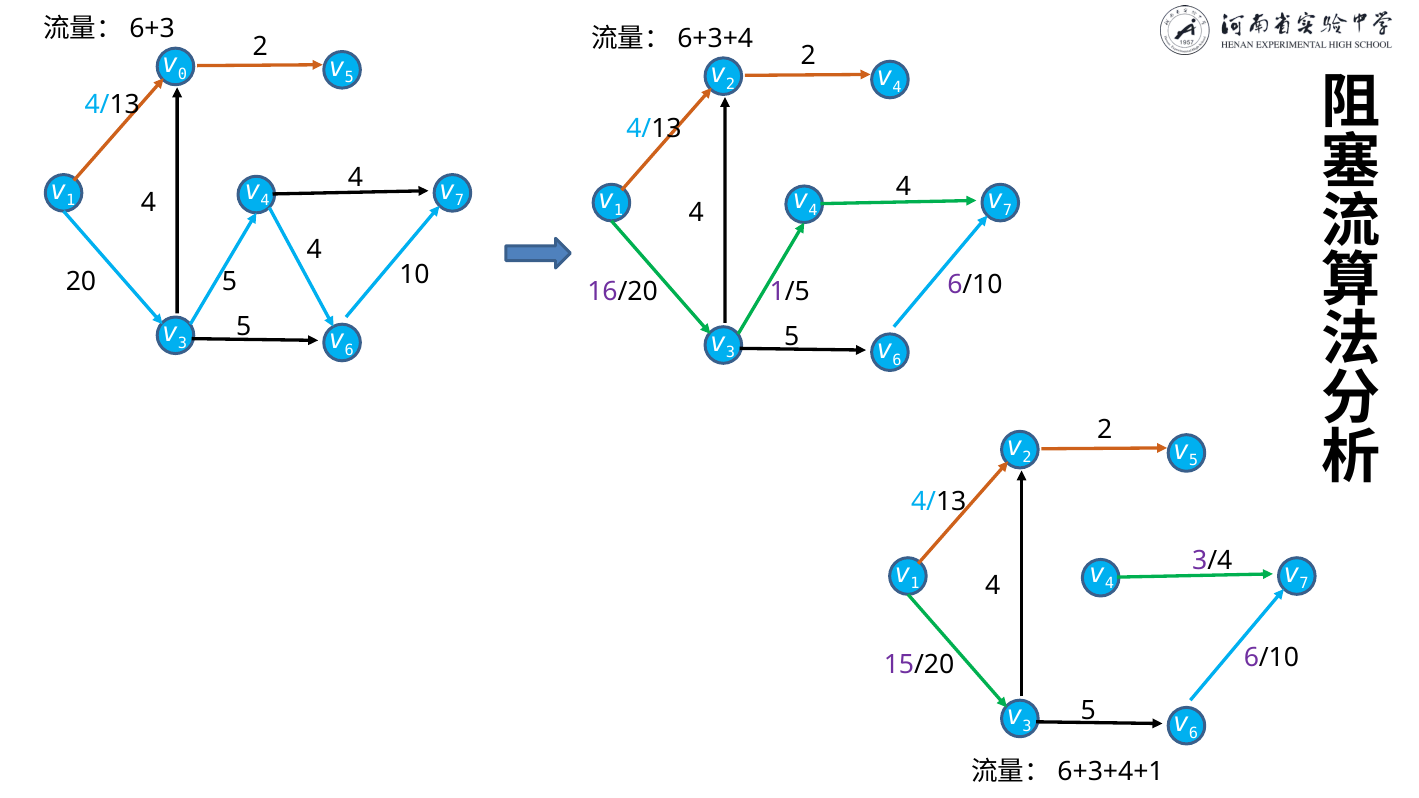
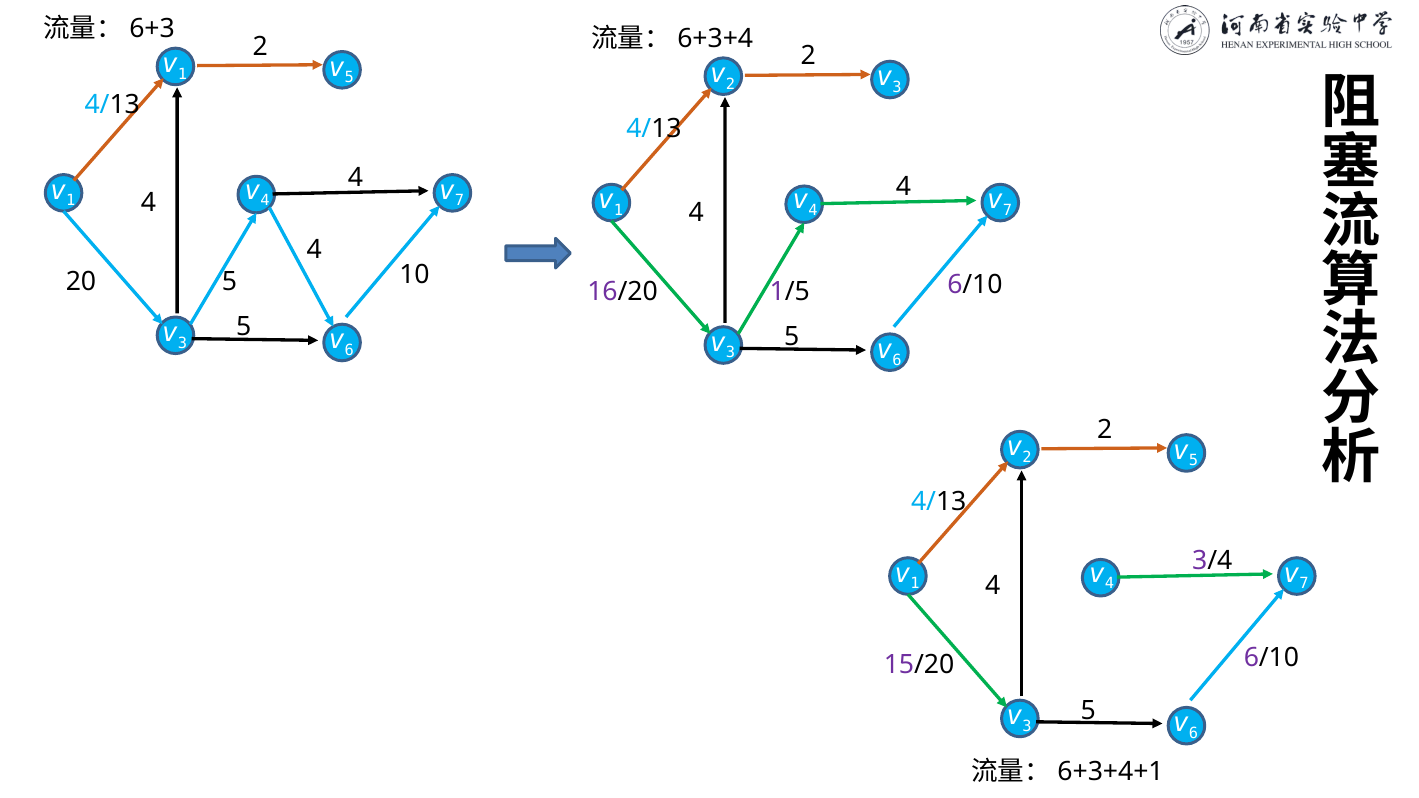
0: 0 -> 1 (183, 74)
4: 4 -> 3 (897, 87)
